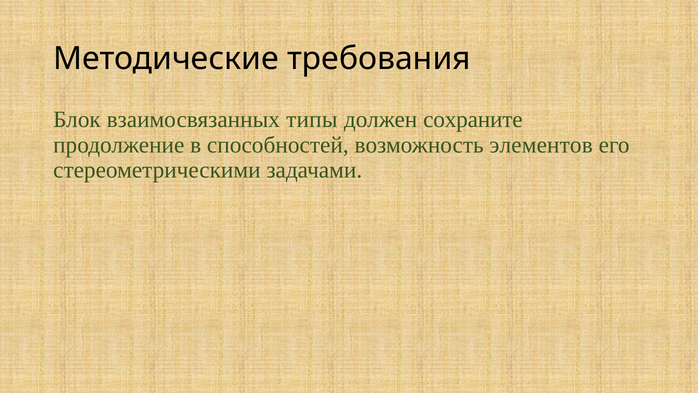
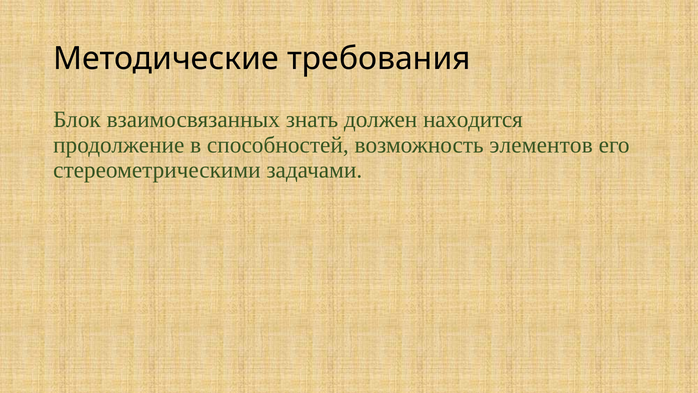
типы: типы -> знать (312, 120)
сохраните: сохраните -> находится (473, 120)
